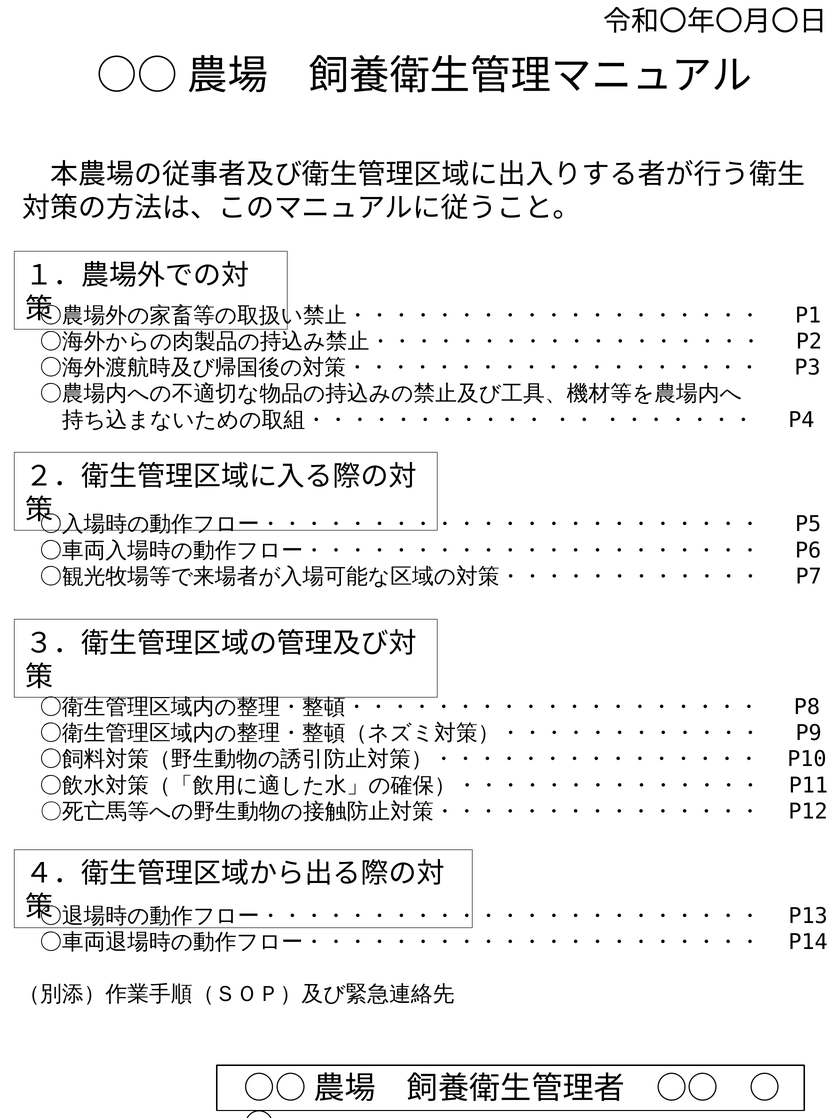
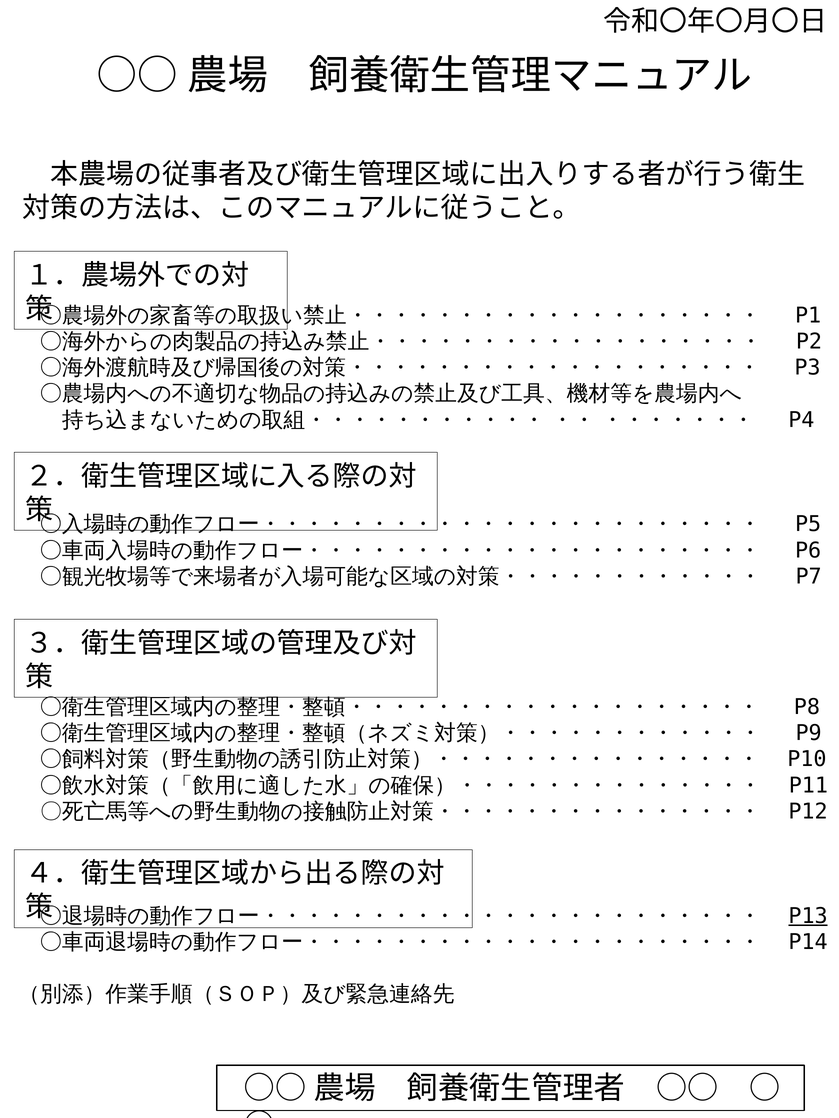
P13 underline: none -> present (808, 916)
